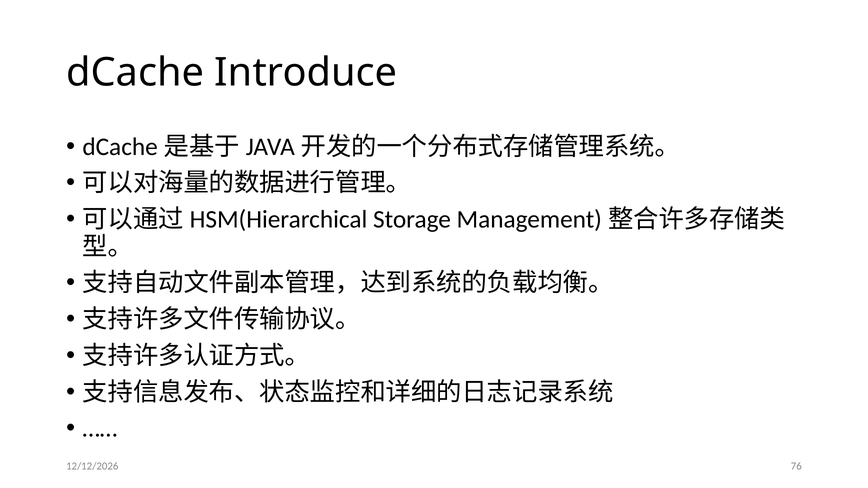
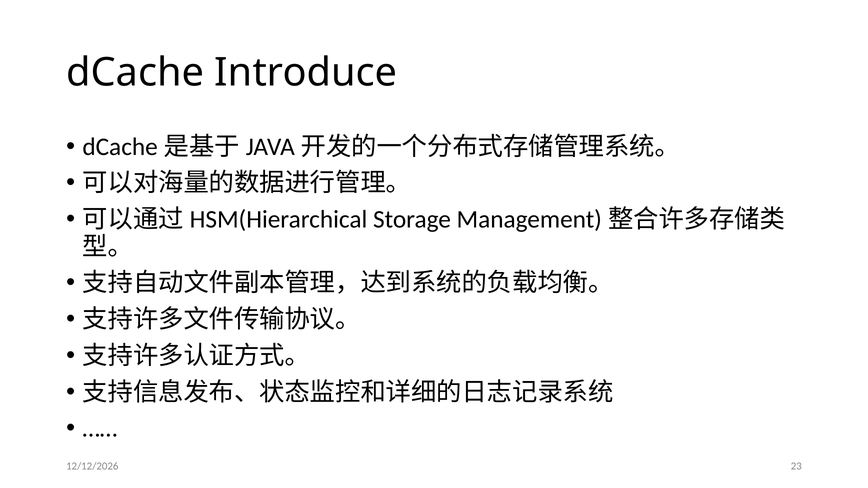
76: 76 -> 23 (796, 466)
